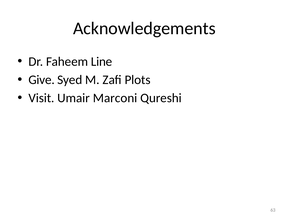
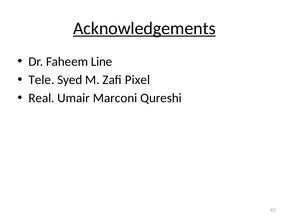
Acknowledgements underline: none -> present (144, 28)
Give: Give -> Tele (41, 80)
Plots: Plots -> Pixel (138, 80)
Visit: Visit -> Real (42, 98)
